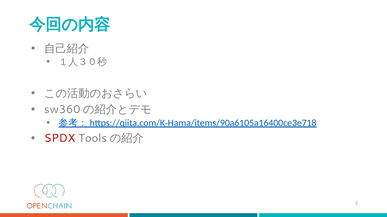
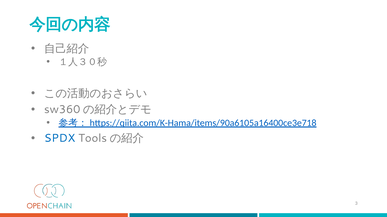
SPDX colour: red -> blue (60, 139)
